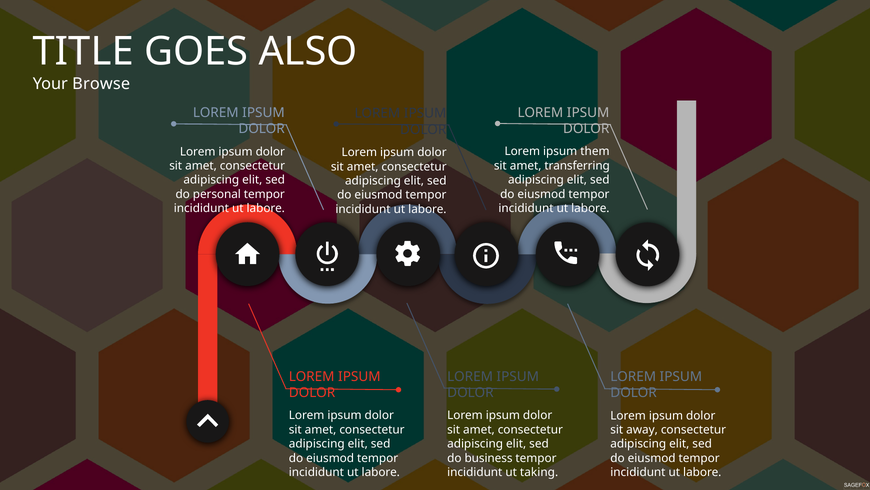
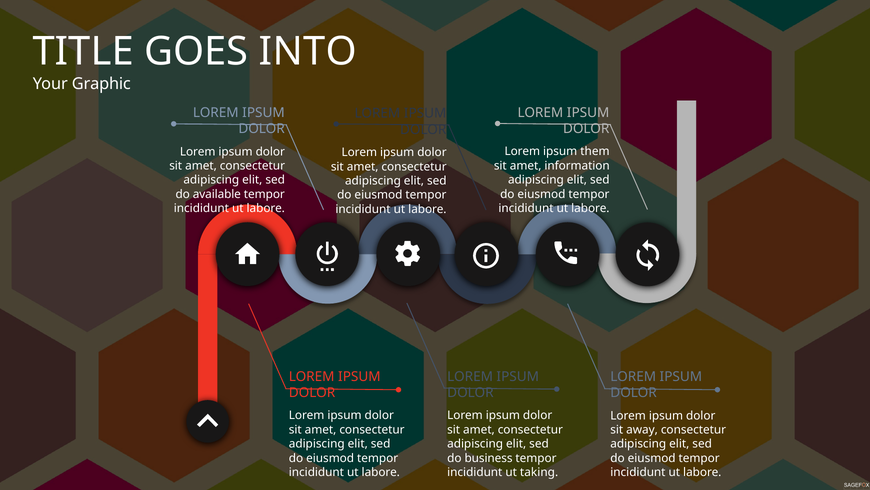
ALSO: ALSO -> INTO (308, 52)
Browse: Browse -> Graphic (101, 84)
transferring: transferring -> information (577, 166)
personal: personal -> available (217, 194)
